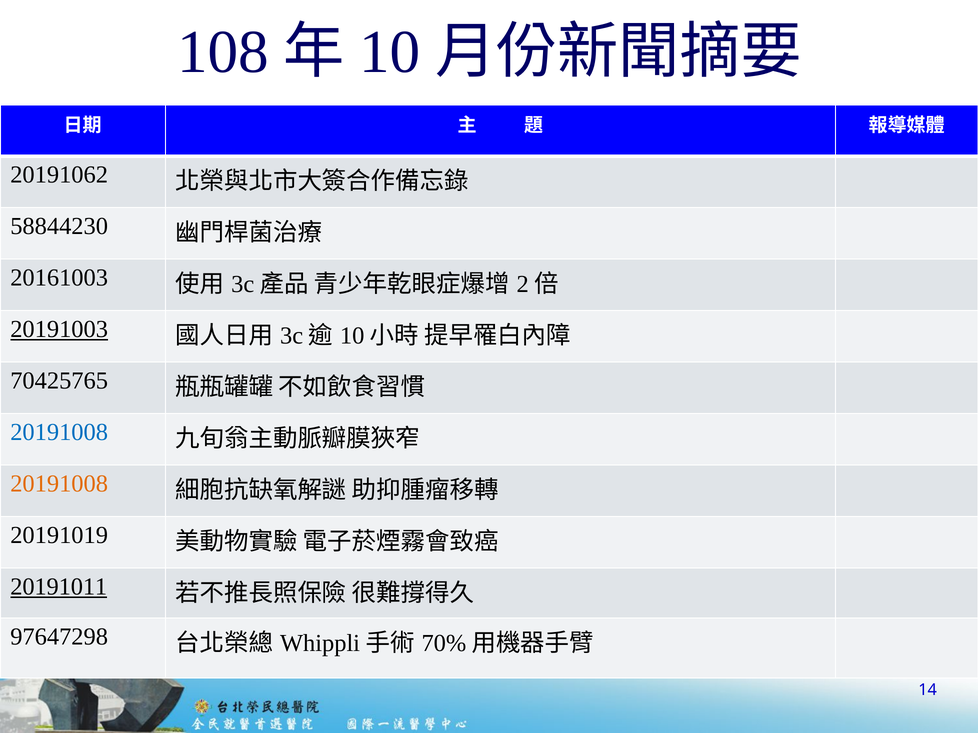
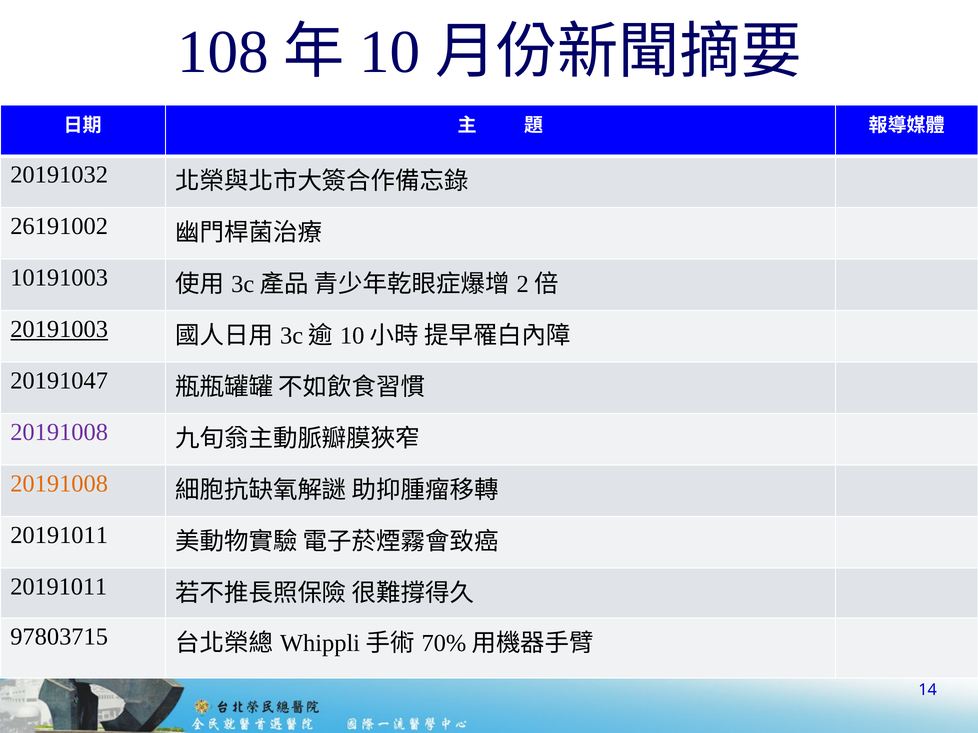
20191062: 20191062 -> 20191032 (59, 175)
58844230: 58844230 -> 26191002 (59, 226)
20161003: 20161003 -> 10191003 (59, 278)
70425765: 70425765 -> 20191047 (59, 381)
20191008 colour: blue -> purple (59, 433)
20191019: 20191019 -> 20191011 (59, 536)
20191011 underline: present -> none (59, 587)
97647298: 97647298 -> 97803715 (59, 637)
